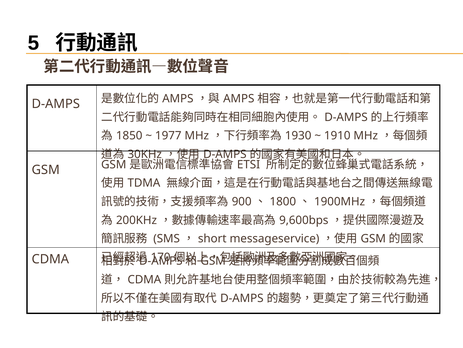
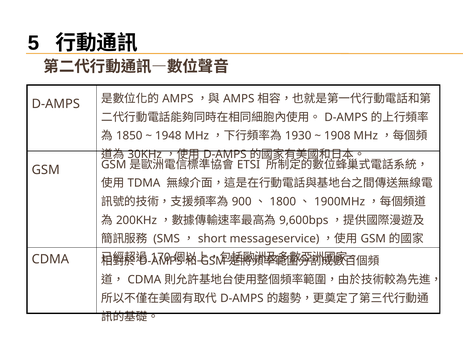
1977: 1977 -> 1948 (168, 135)
1910: 1910 -> 1908 (337, 135)
